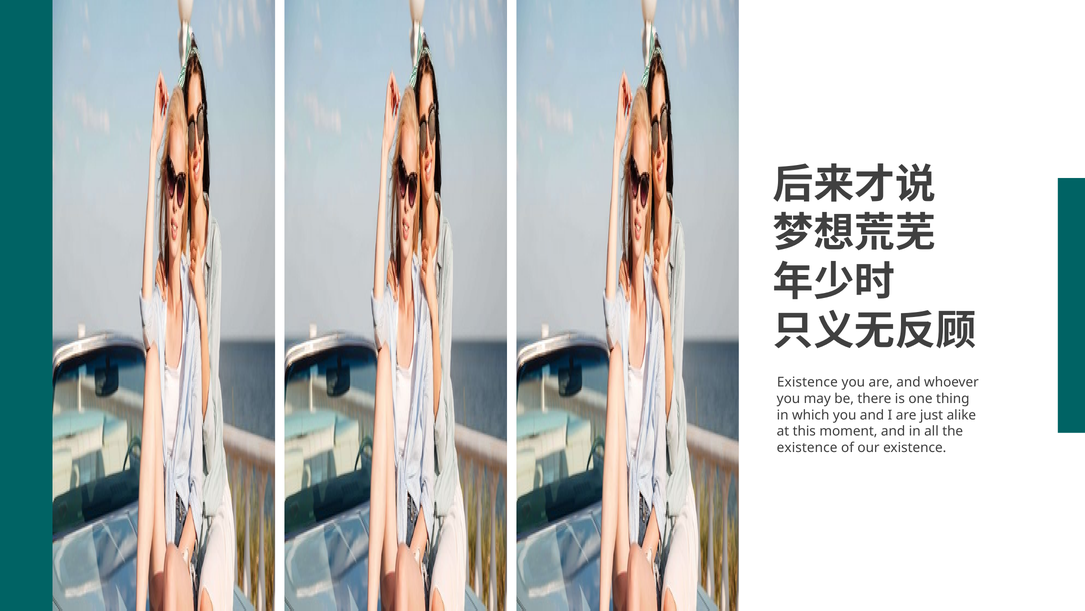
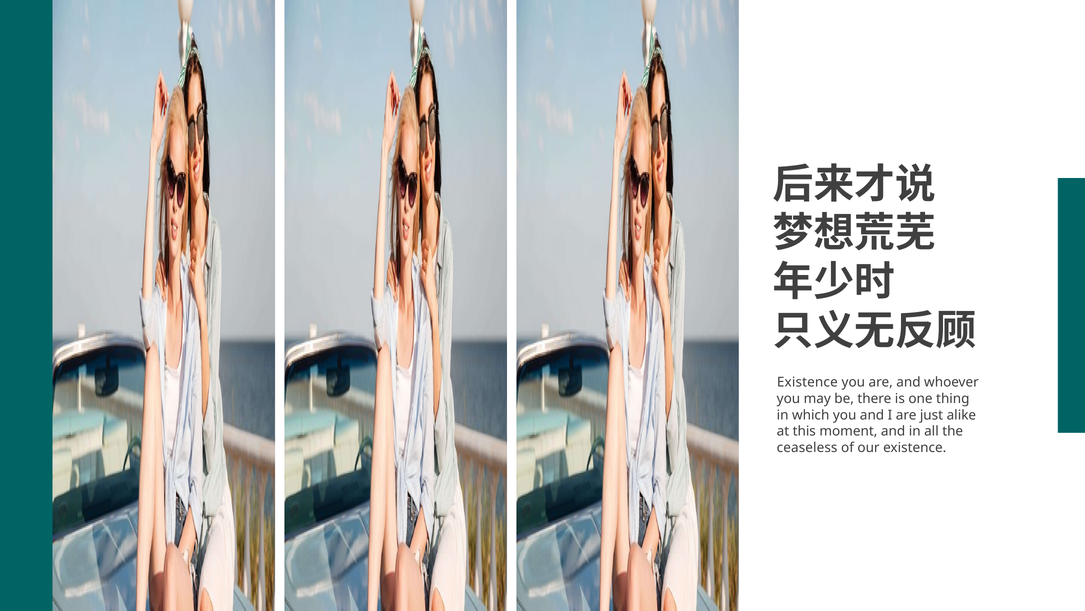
existence: existence -> ceaseless (807, 447)
